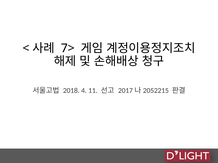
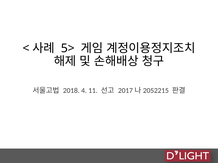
7>: 7> -> 5> (68, 48)
